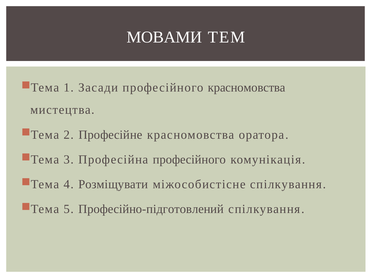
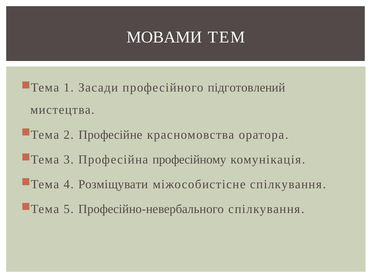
професійного красномовства: красномовства -> підготовлений (247, 88)
Професійна професійного: професійного -> професійному (189, 159)
Професійно-підготовлений: Професійно-підготовлений -> Професійно-невербального (151, 209)
